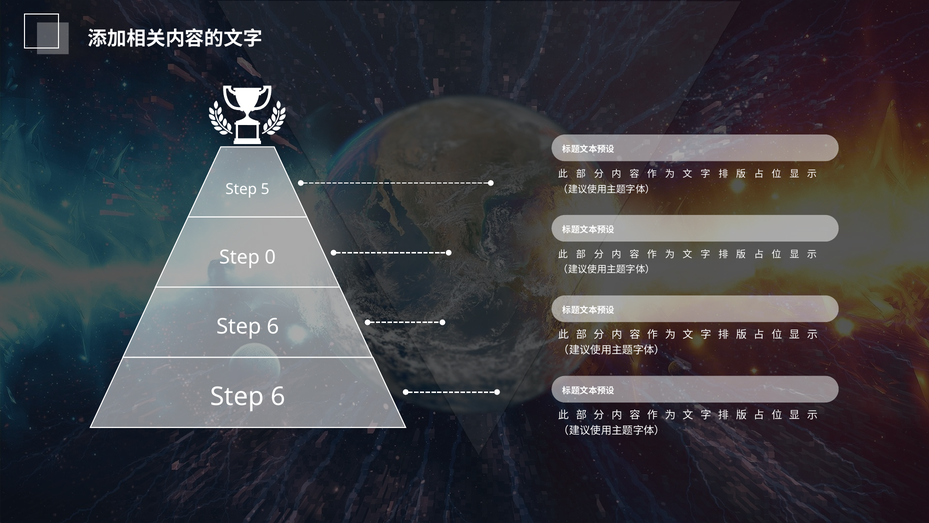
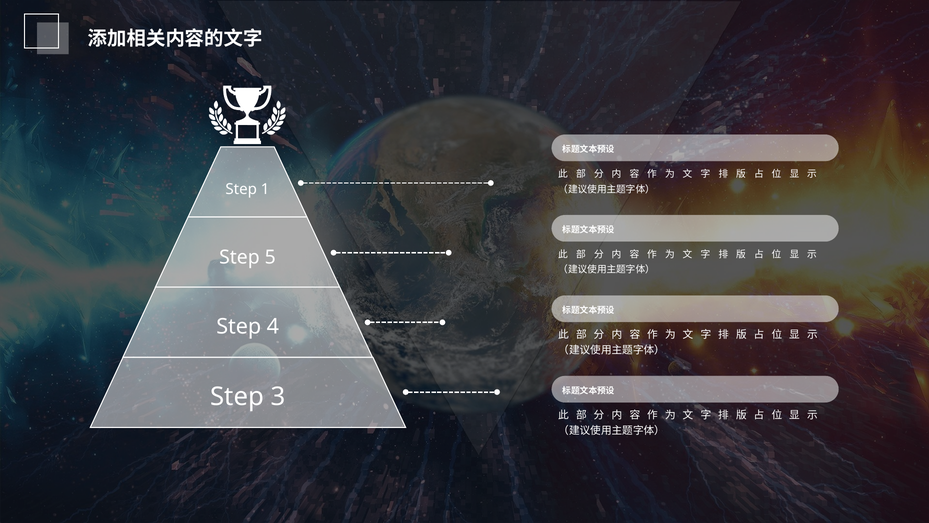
5: 5 -> 1 (265, 189)
0: 0 -> 5 (270, 257)
6: 6 -> 4 (273, 326)
6: 6 -> 3 (278, 396)
